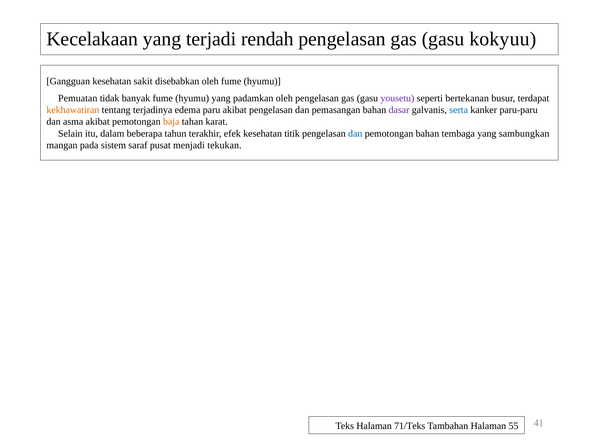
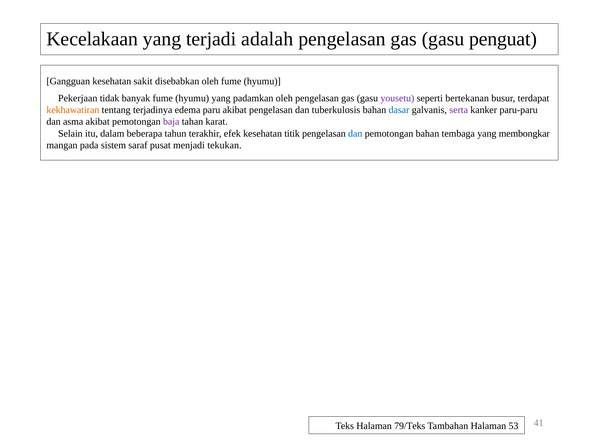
rendah: rendah -> adalah (267, 39)
kokyuu: kokyuu -> penguat (503, 39)
Pemuatan: Pemuatan -> Pekerjaan (78, 98)
pemasangan: pemasangan -> tuberkulosis (336, 110)
dasar colour: purple -> blue (399, 110)
serta colour: blue -> purple (459, 110)
baja colour: orange -> purple (171, 122)
sambungkan: sambungkan -> membongkar (524, 133)
71/Teks: 71/Teks -> 79/Teks (410, 425)
55: 55 -> 53 (513, 425)
